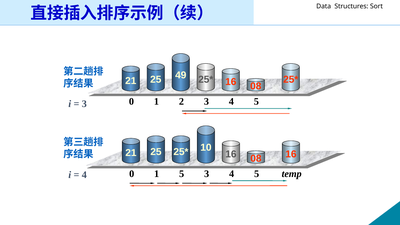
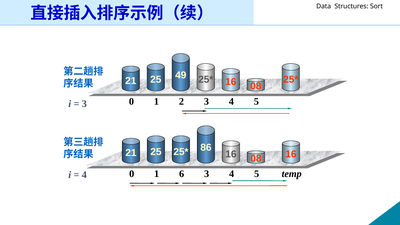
10: 10 -> 86 (206, 148)
1 5: 5 -> 6 (182, 174)
